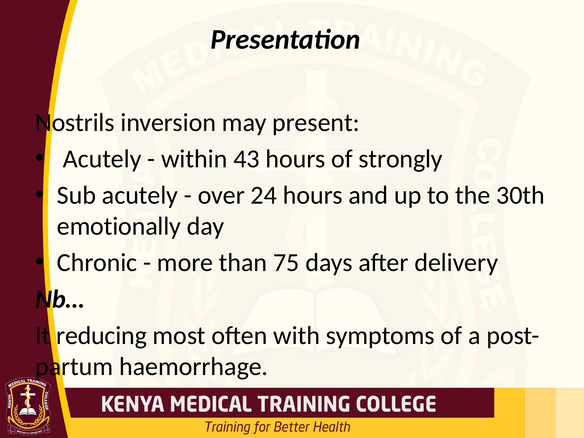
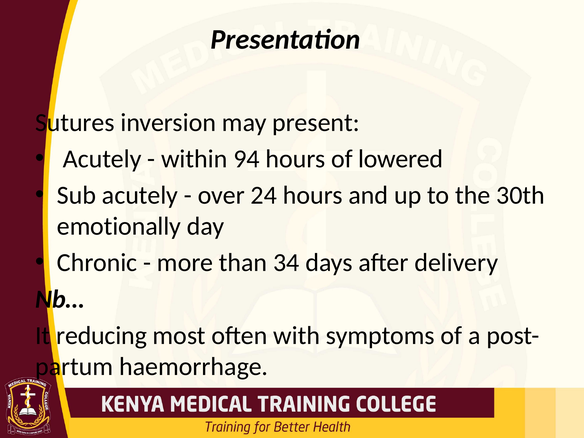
Nostrils: Nostrils -> Sutures (75, 123)
43: 43 -> 94 (247, 159)
strongly: strongly -> lowered (401, 159)
75: 75 -> 34 (286, 263)
